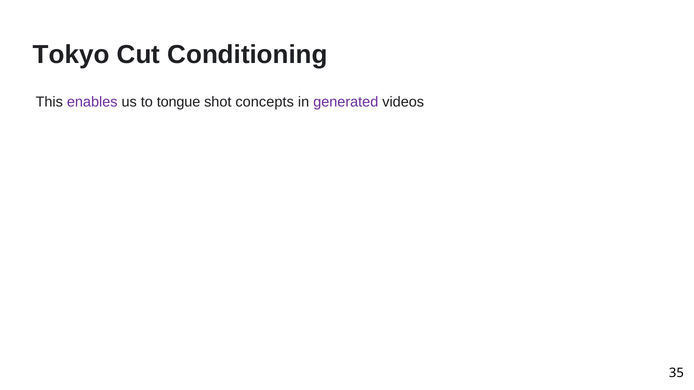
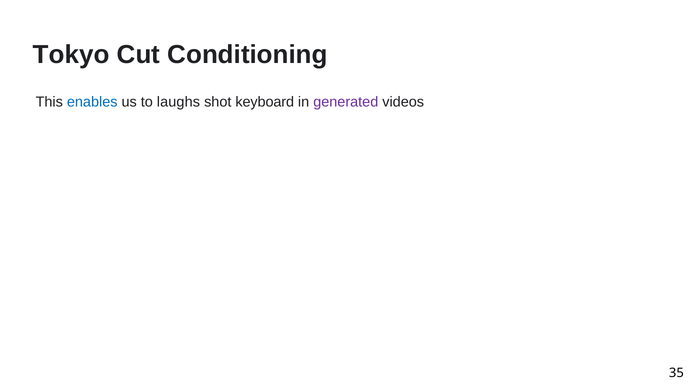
enables colour: purple -> blue (92, 102)
tongue: tongue -> laughs (178, 102)
concepts: concepts -> keyboard (265, 102)
